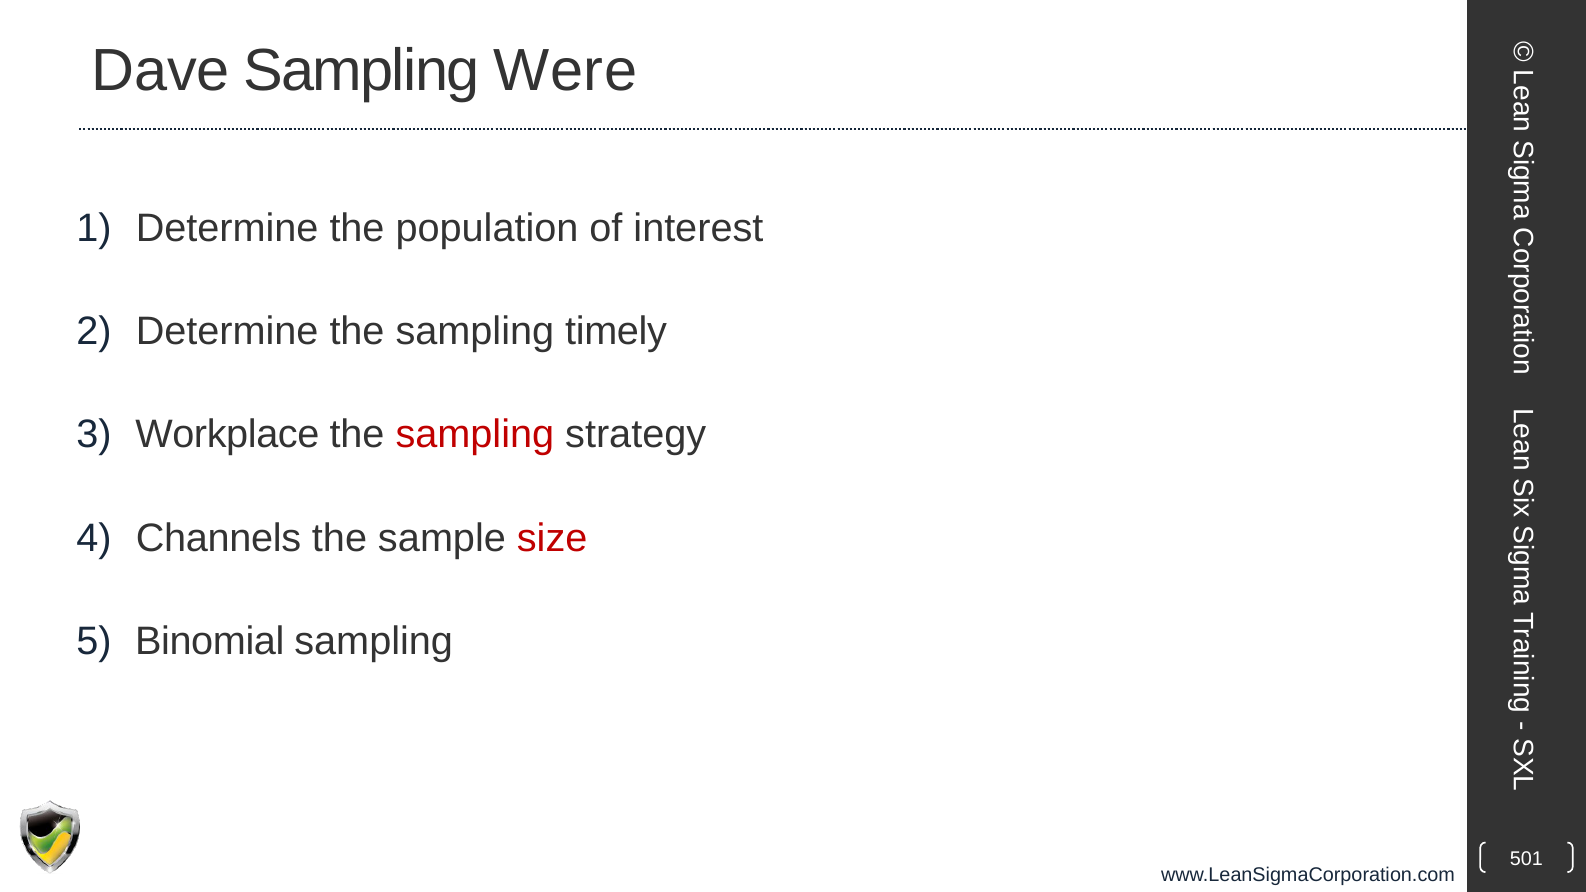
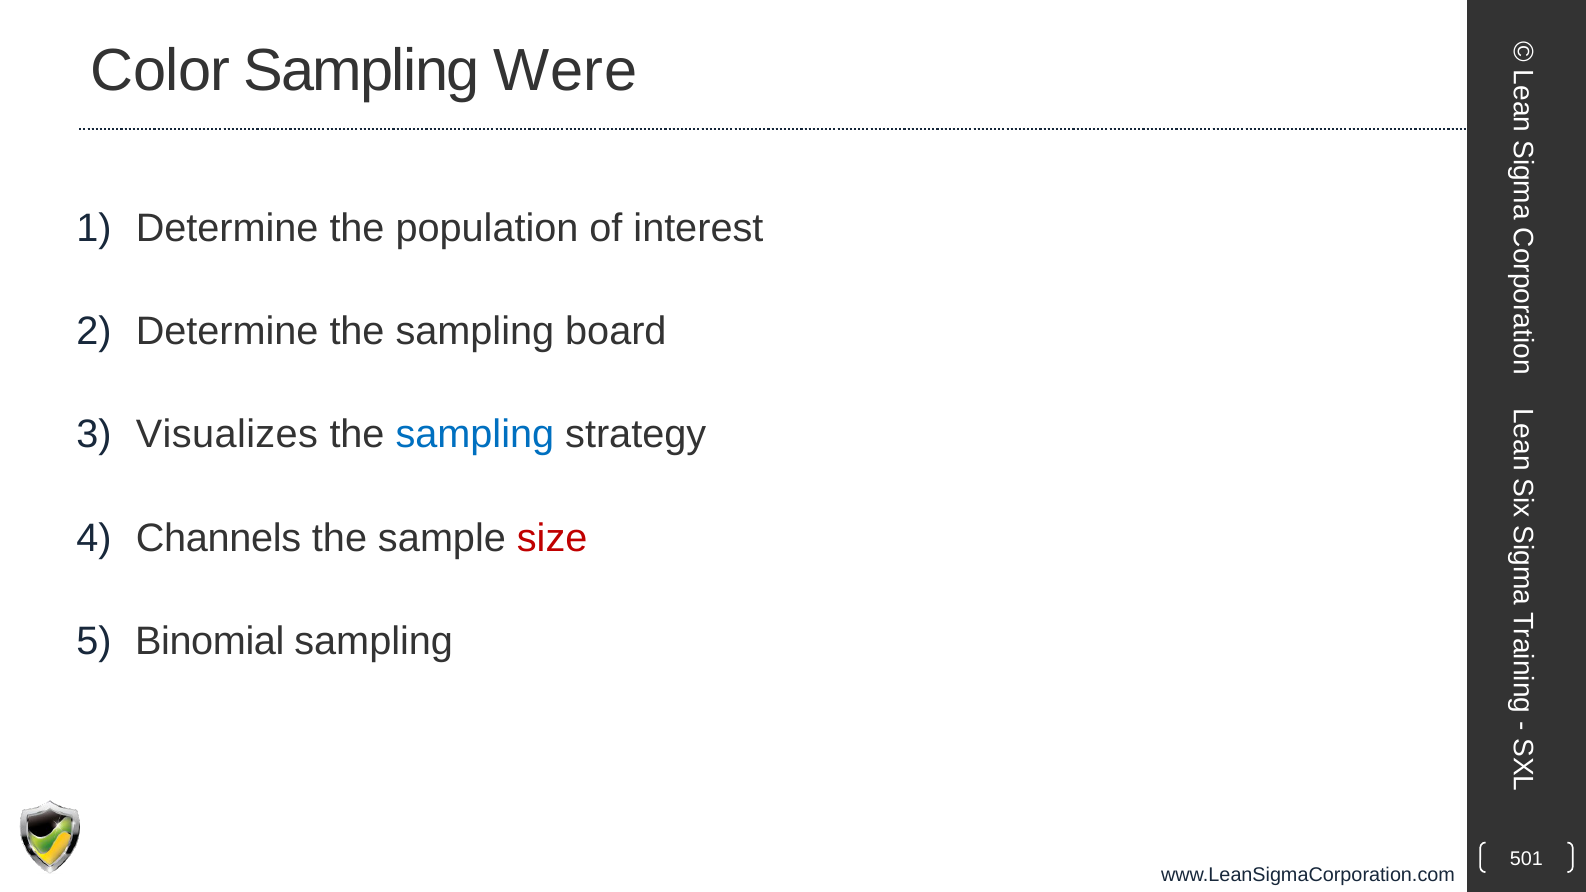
Dave: Dave -> Color (161, 71)
timely: timely -> board (616, 332)
Workplace: Workplace -> Visualizes (227, 435)
sampling colour: red -> blue (475, 435)
